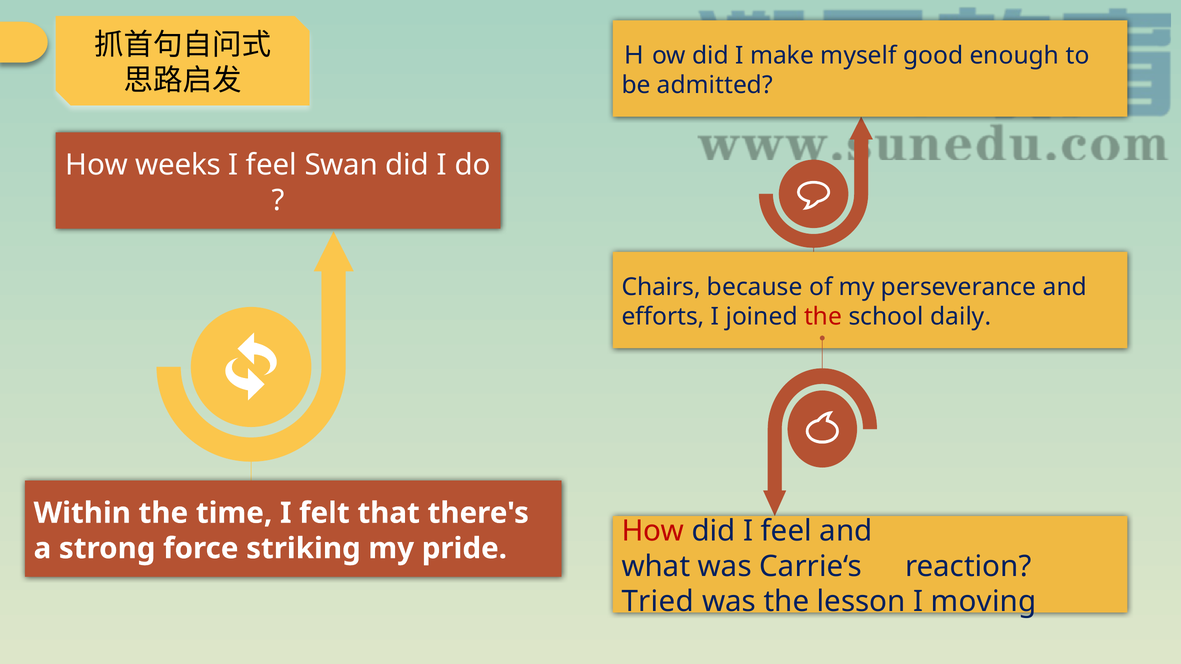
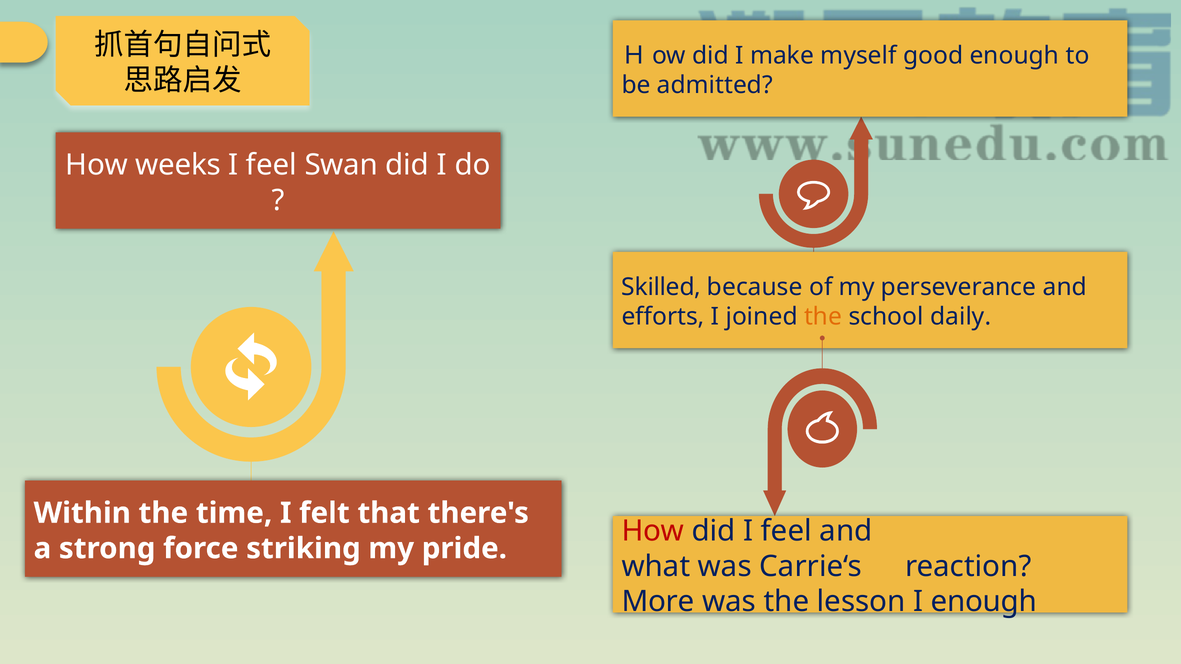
Chairs: Chairs -> Skilled (661, 287)
the colour: red -> orange (823, 317)
Tried: Tried -> More (658, 602)
I moving: moving -> enough (984, 602)
